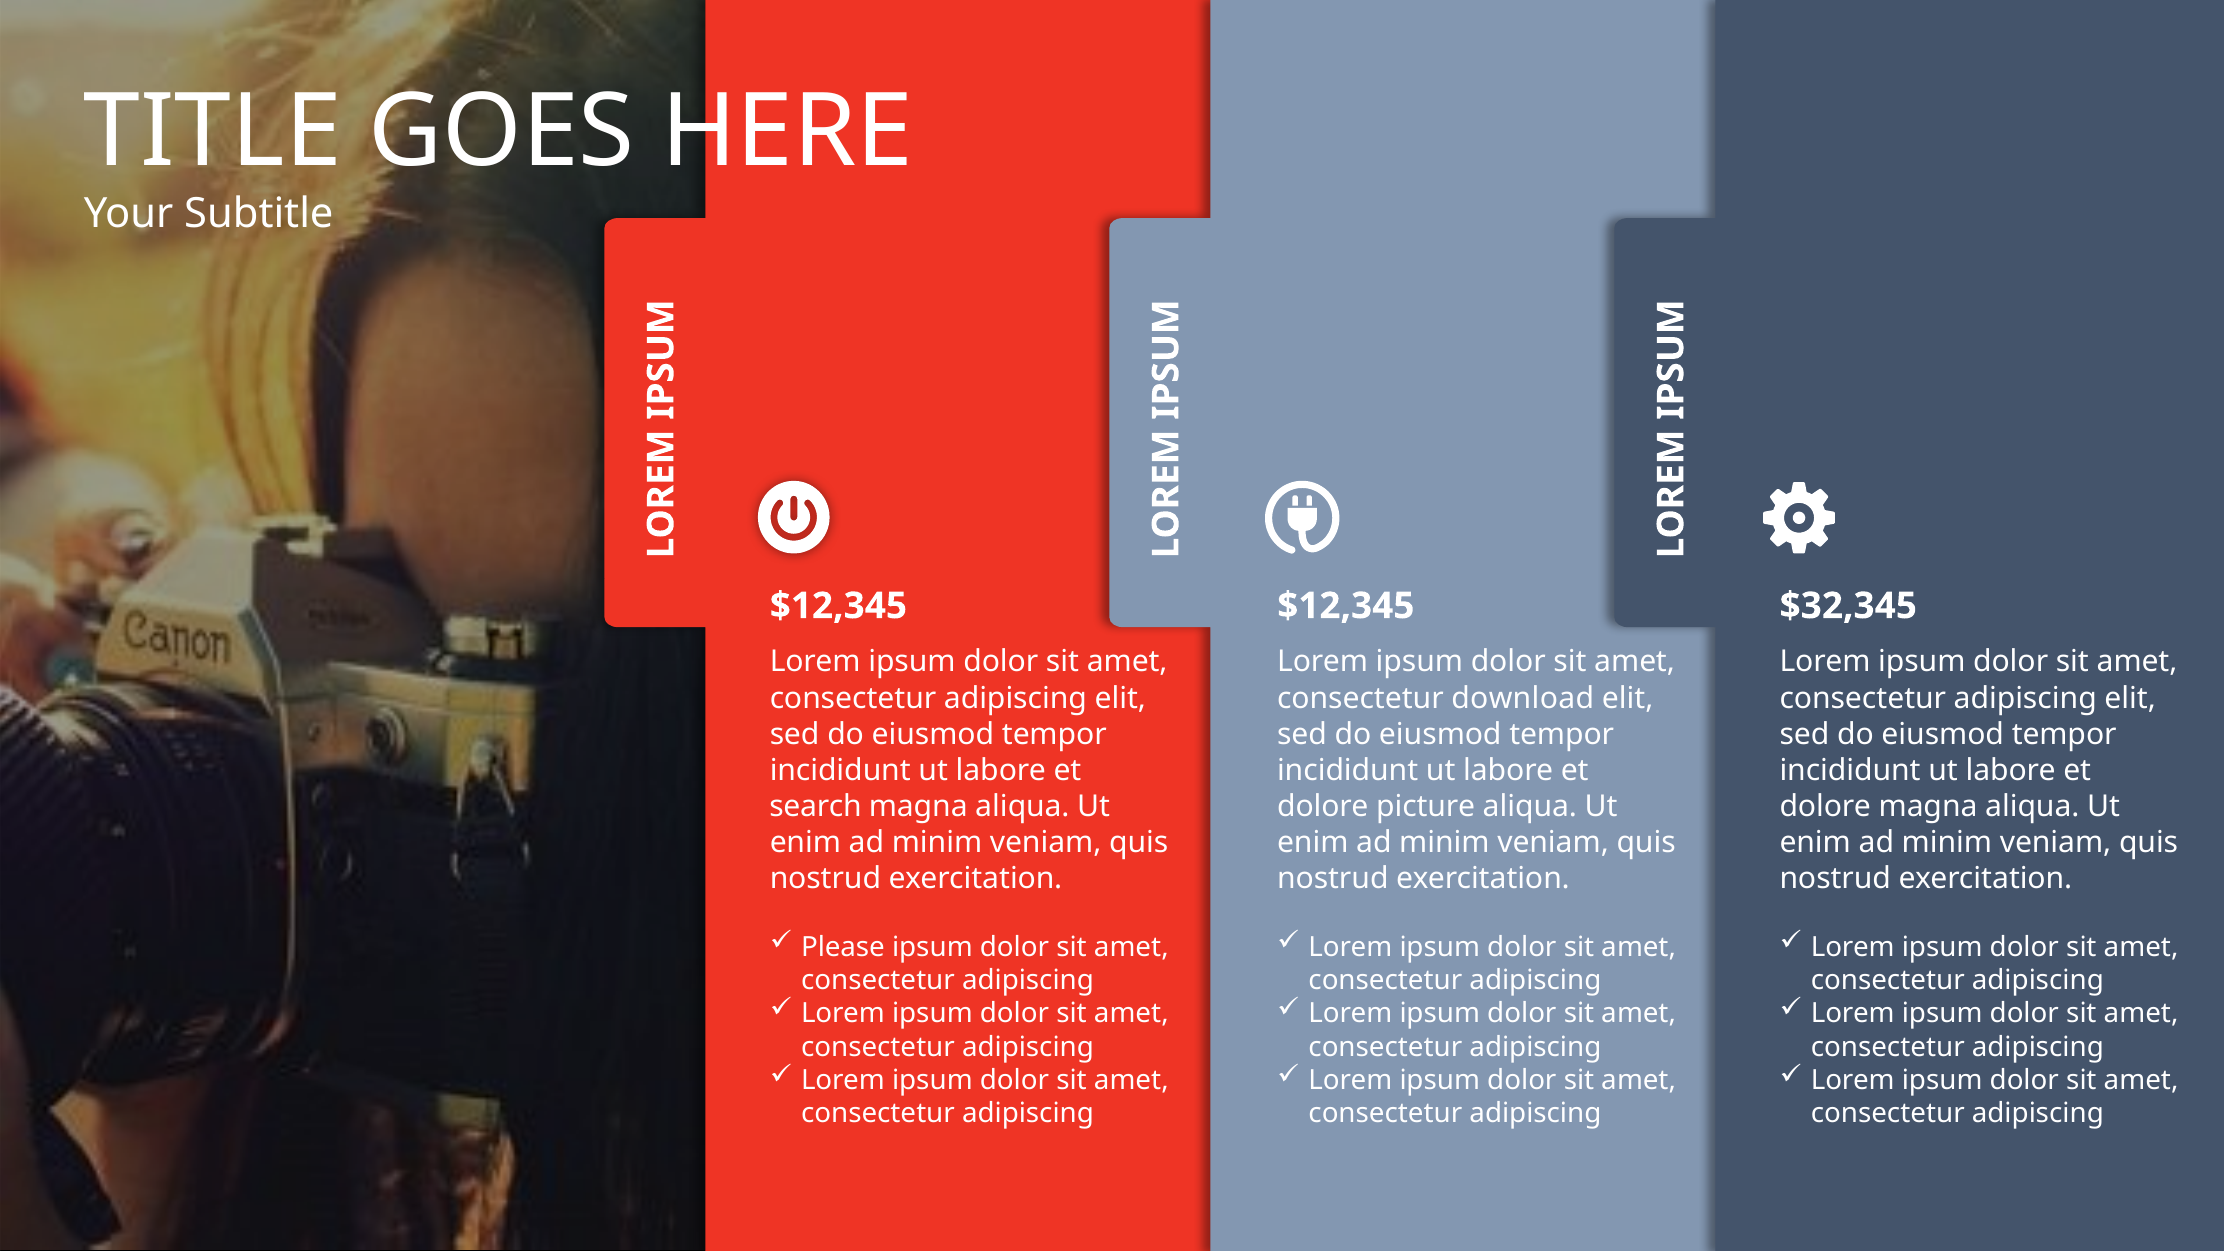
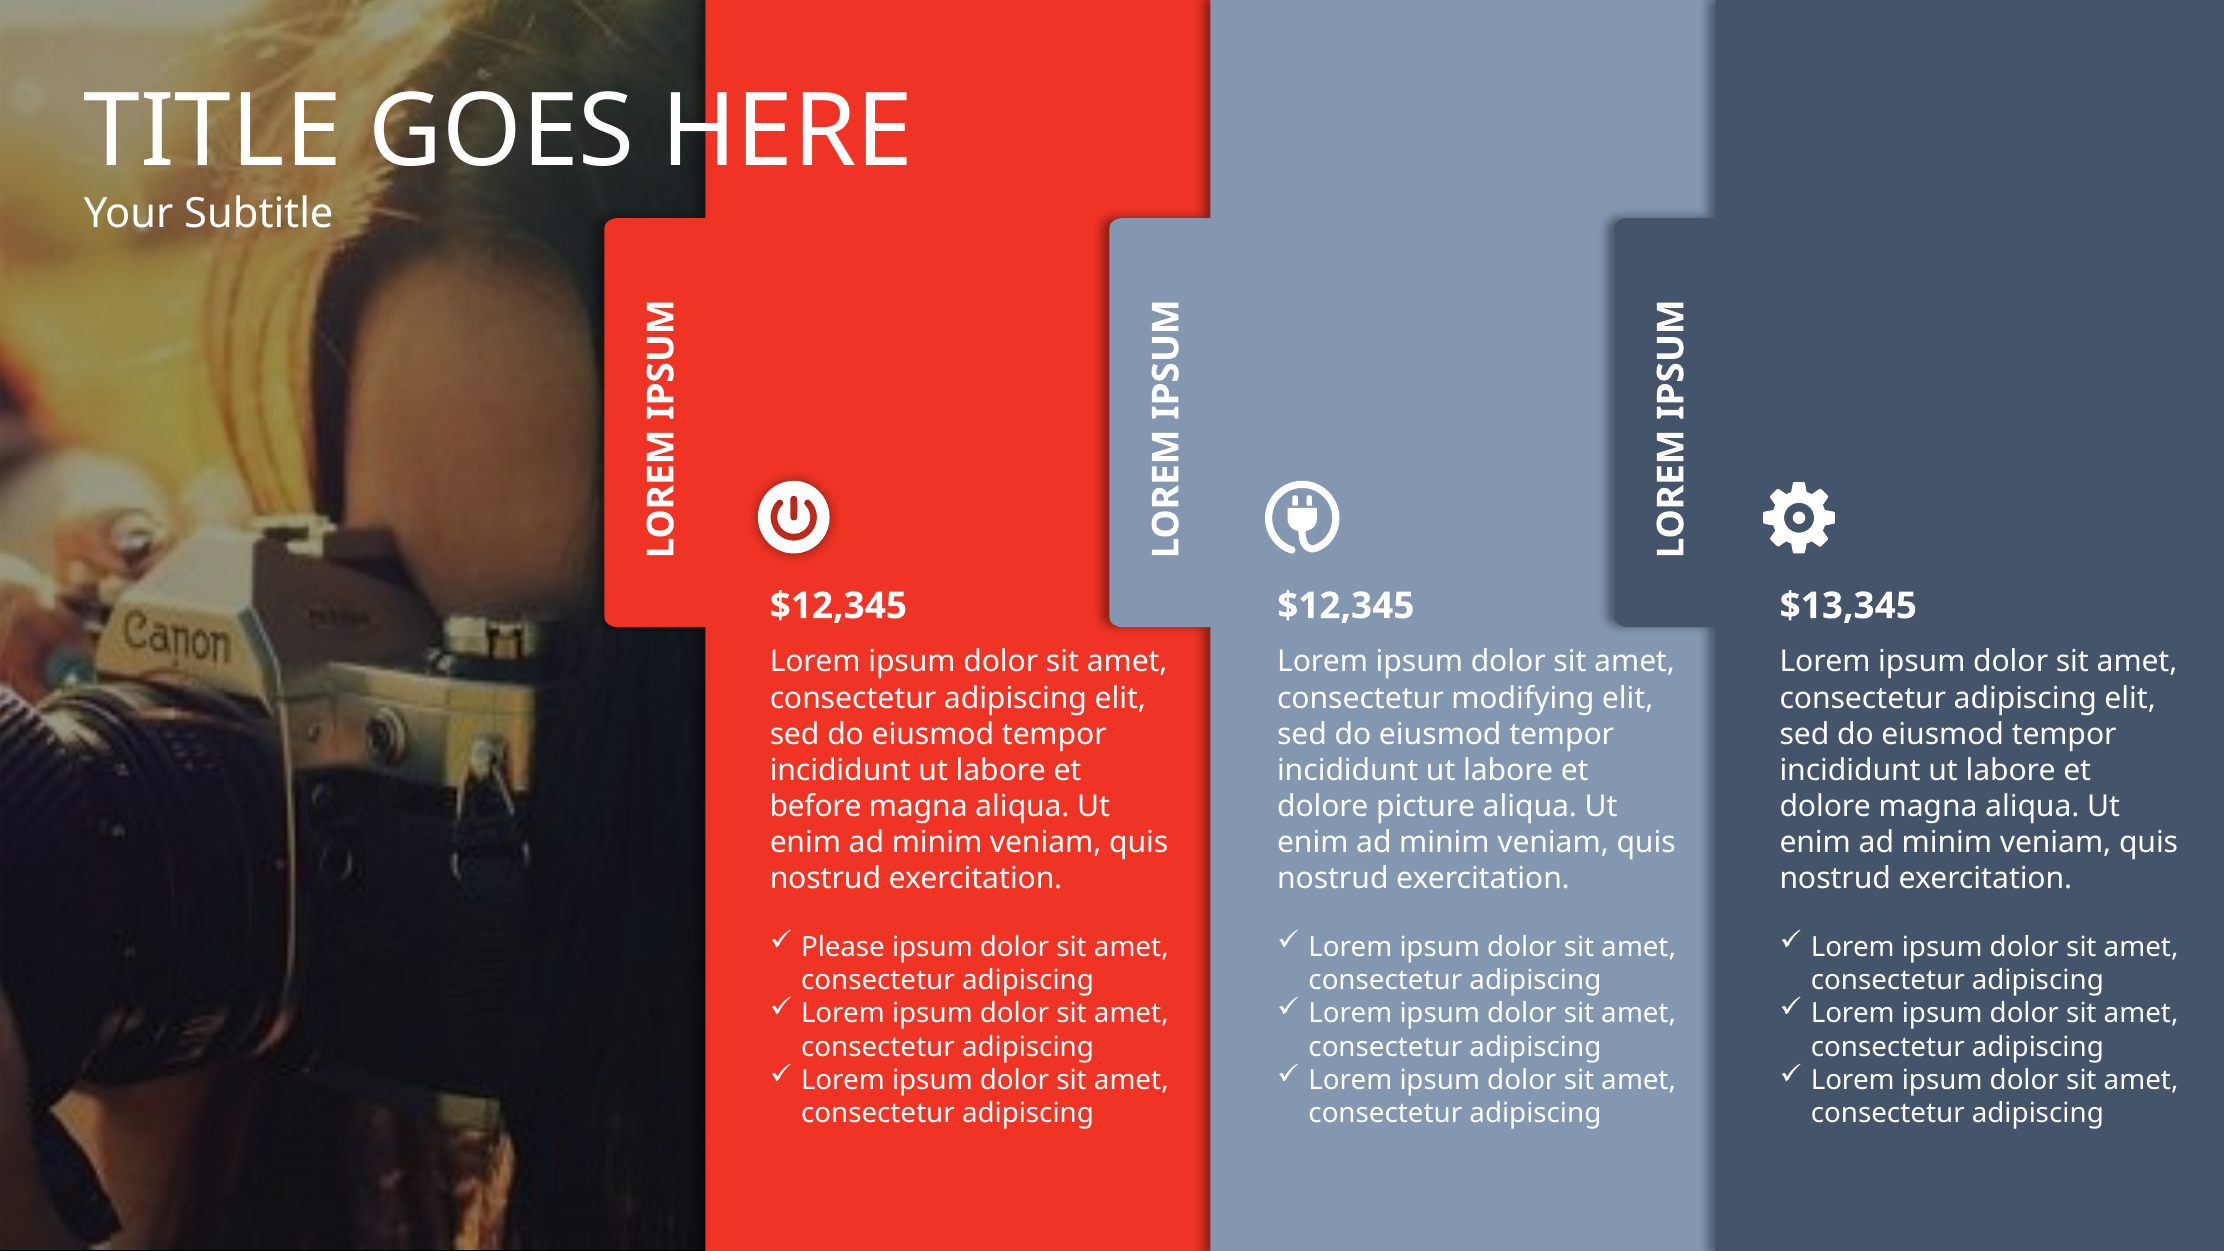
$32,345: $32,345 -> $13,345 (1848, 606)
download: download -> modifying (1523, 698)
search: search -> before (816, 807)
